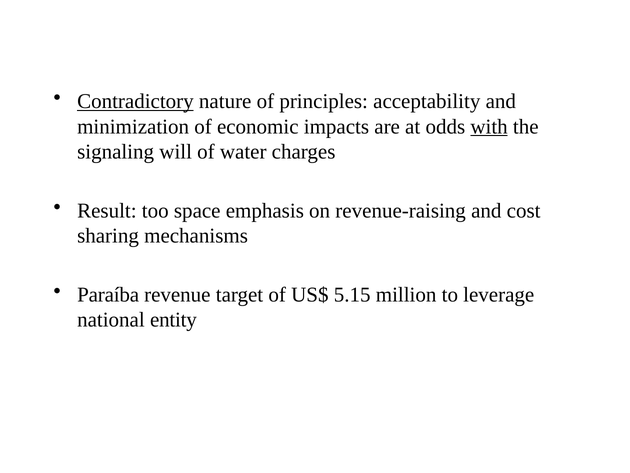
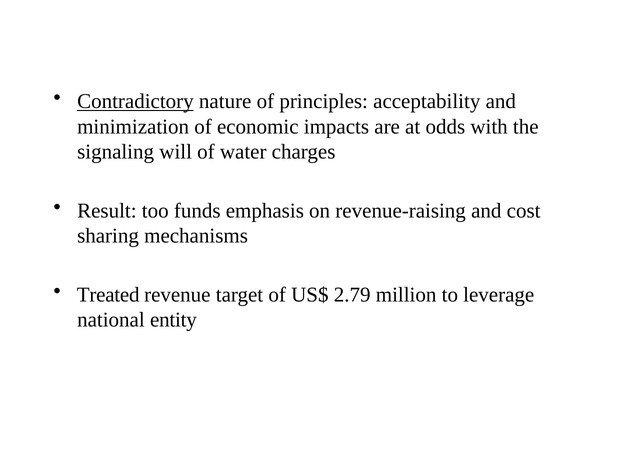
with underline: present -> none (489, 126)
space: space -> funds (197, 210)
Paraíba: Paraíba -> Treated (108, 294)
5.15: 5.15 -> 2.79 (352, 294)
